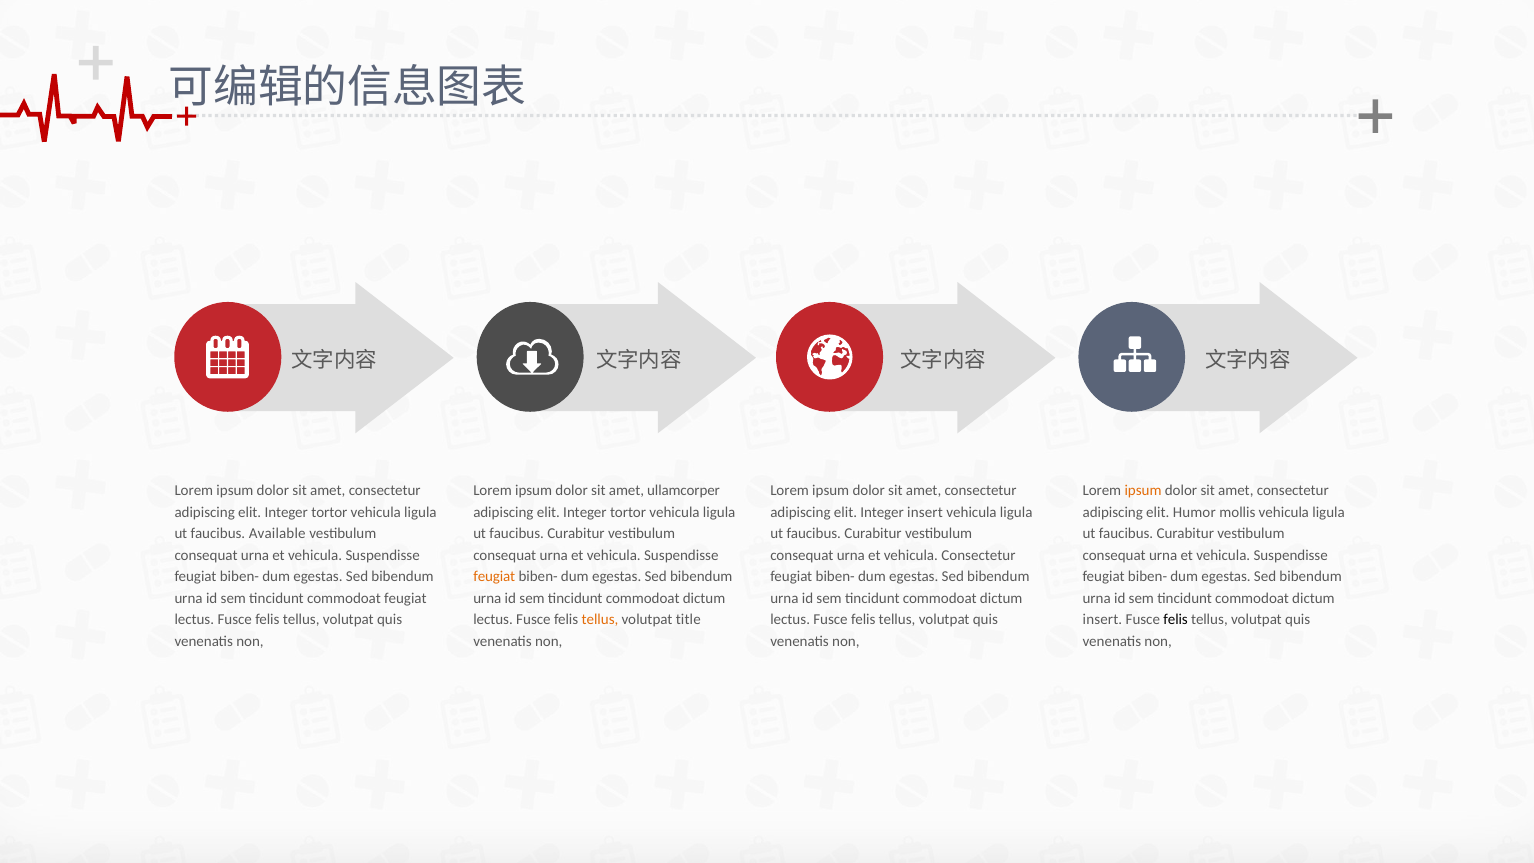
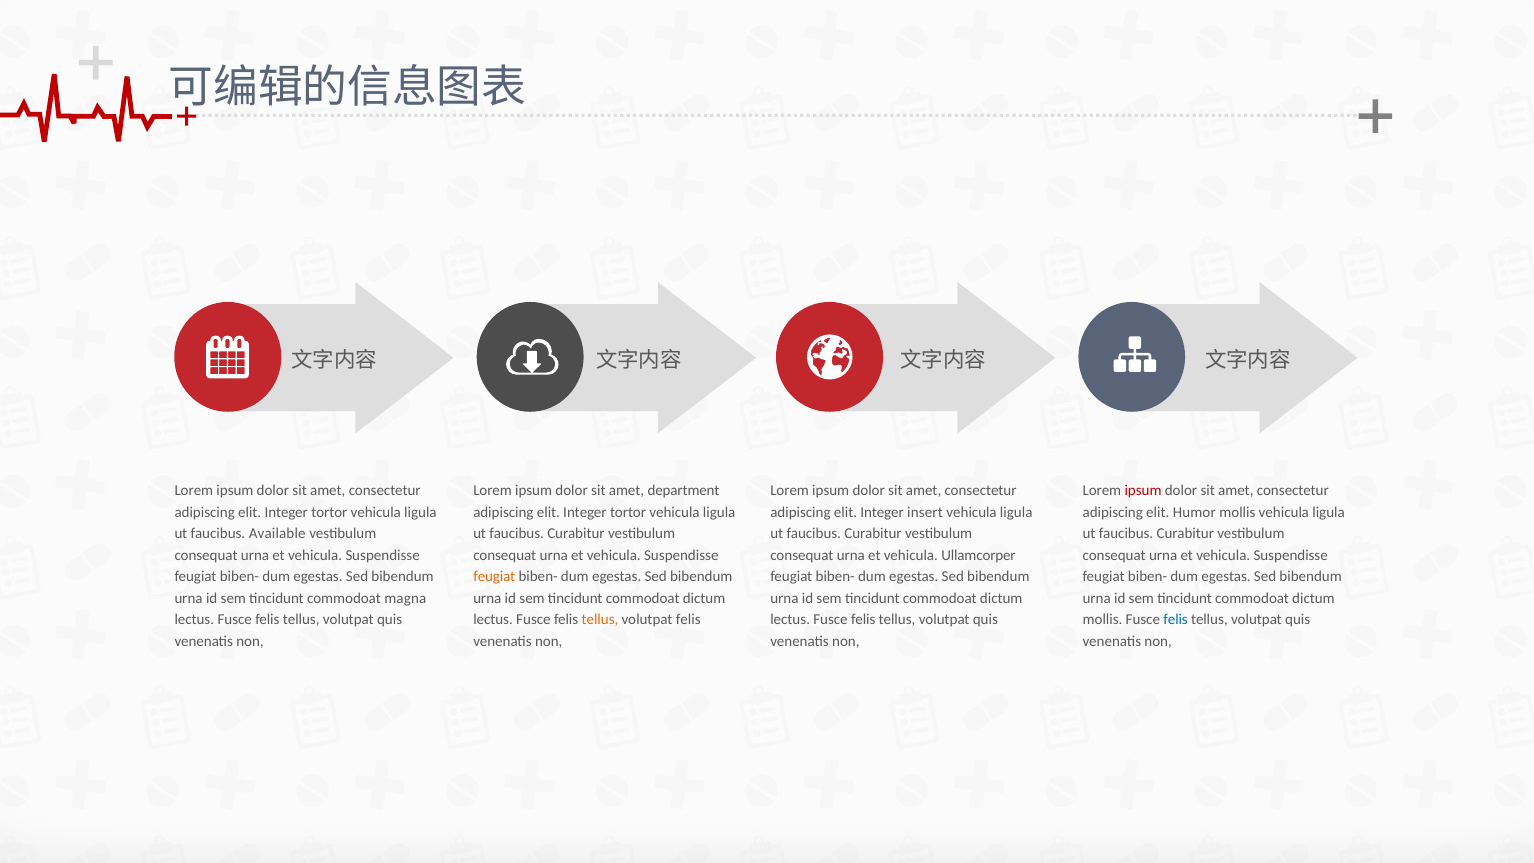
ullamcorper: ullamcorper -> department (684, 491)
ipsum colour: orange -> red (1143, 491)
vehicula Consectetur: Consectetur -> Ullamcorper (979, 555)
commodoat feugiat: feugiat -> magna (405, 598)
volutpat title: title -> felis (688, 620)
insert: insert -> mollis (1103, 620)
felis colour: black -> blue (1176, 620)
